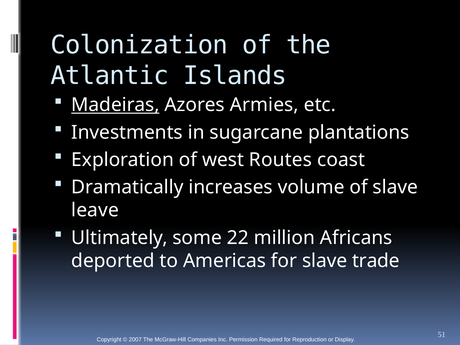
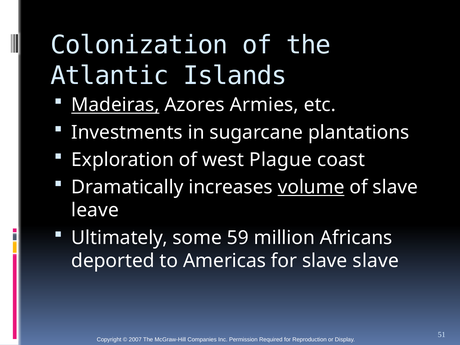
Routes: Routes -> Plague (281, 160)
volume underline: none -> present (311, 187)
22: 22 -> 59 (238, 238)
slave trade: trade -> slave (376, 261)
